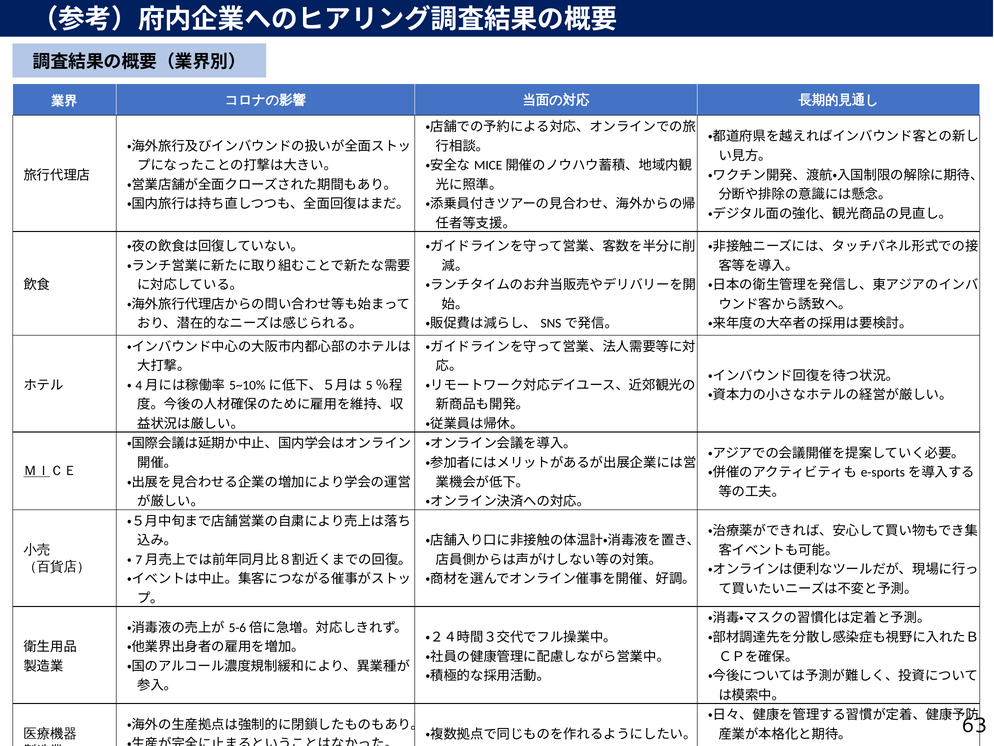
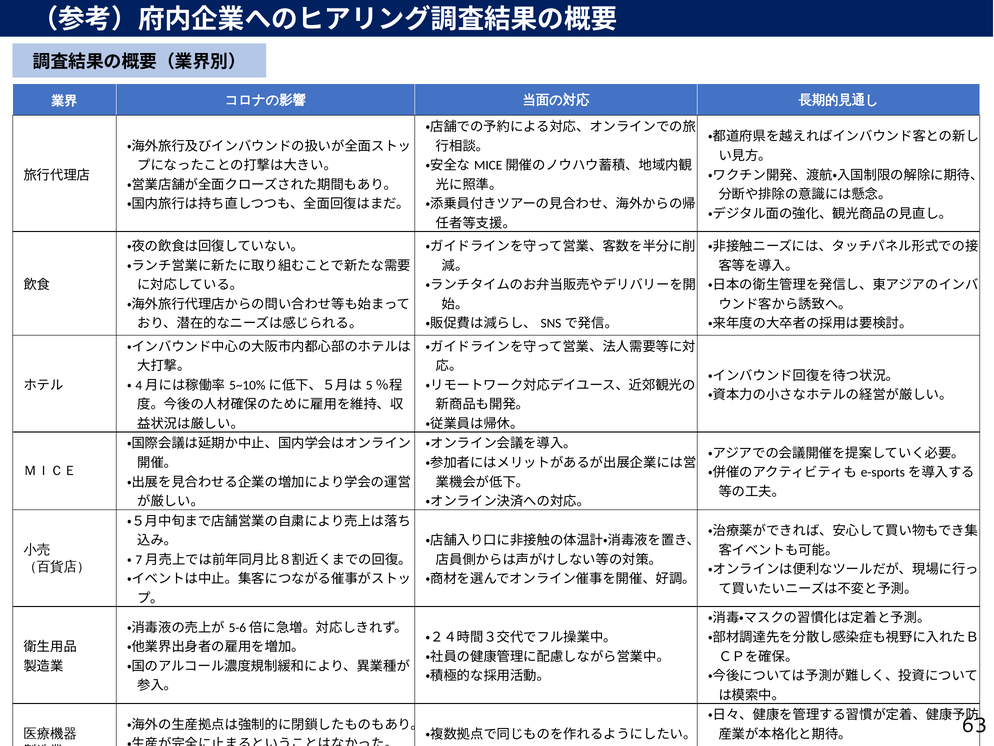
ＭＩＣＥ underline: present -> none (44, 471)
